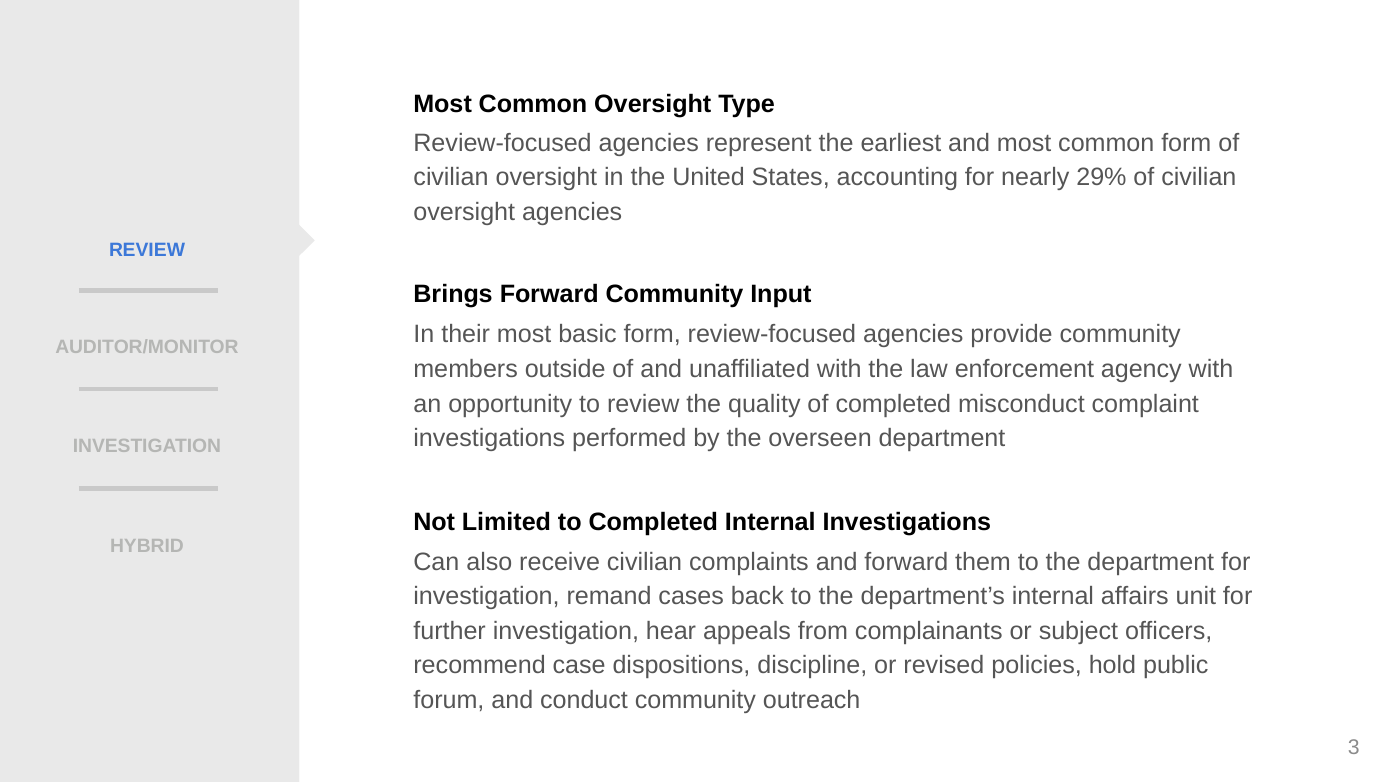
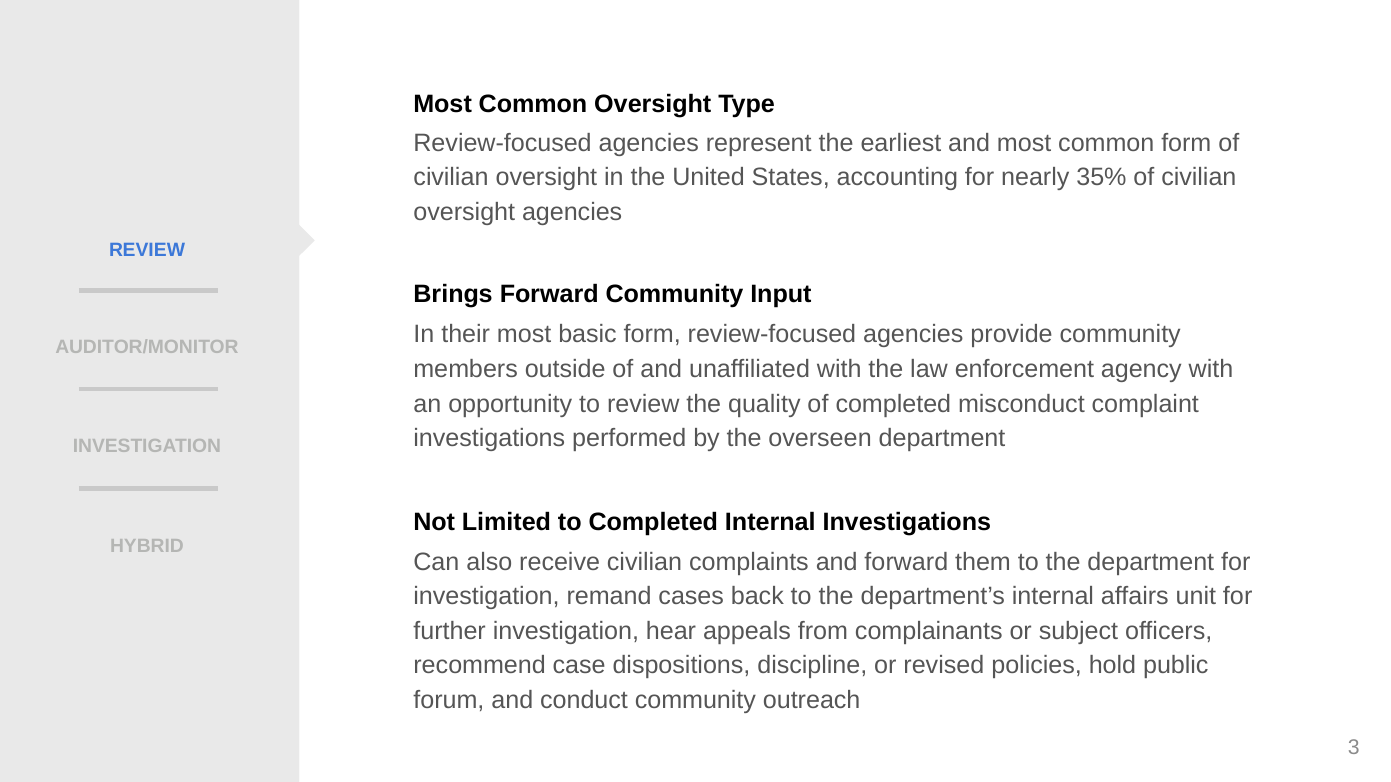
29%: 29% -> 35% (1101, 178)
